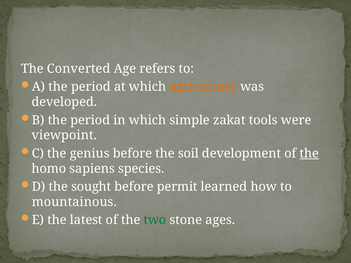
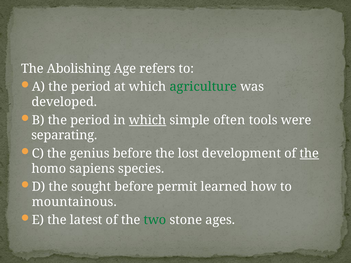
Converted: Converted -> Abolishing (79, 69)
agriculture colour: orange -> green (203, 87)
which underline: none -> present (148, 120)
zakat: zakat -> often (229, 120)
viewpoint: viewpoint -> separating (64, 135)
soil: soil -> lost (188, 154)
